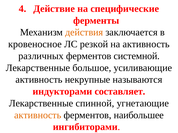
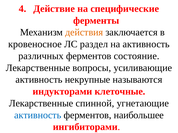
резкой: резкой -> раздел (94, 44)
системной: системной -> состояние (137, 56)
большое: большое -> вопросы (92, 68)
составляет: составляет -> клеточные (120, 92)
активность colour: orange -> blue (38, 115)
